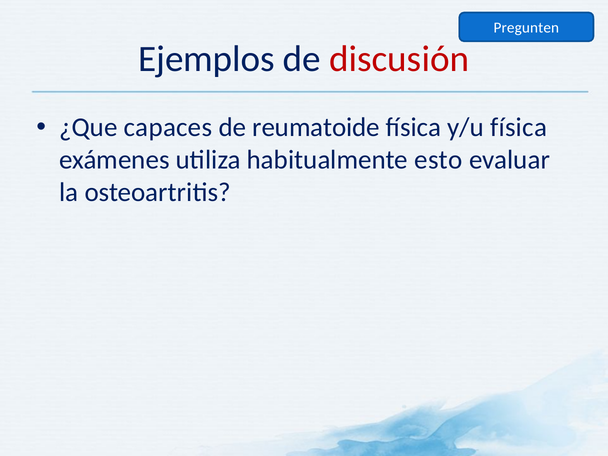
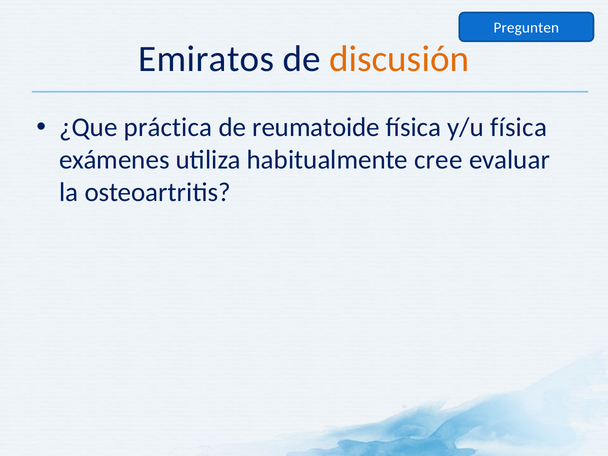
Ejemplos: Ejemplos -> Emiratos (206, 59)
discusión colour: red -> orange (399, 59)
capaces: capaces -> práctica (168, 128)
esto: esto -> cree (438, 160)
